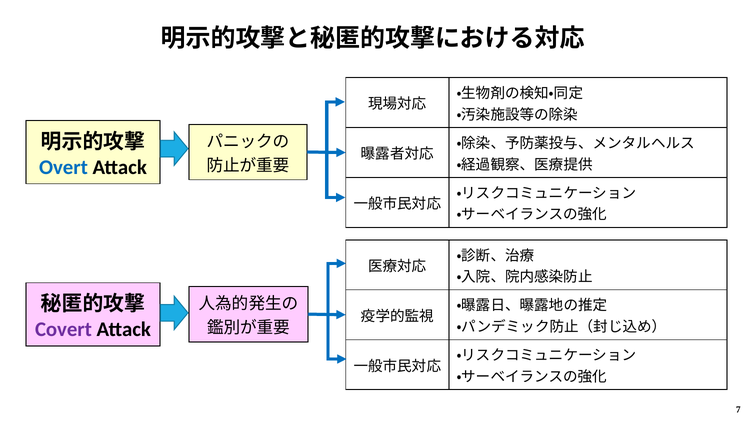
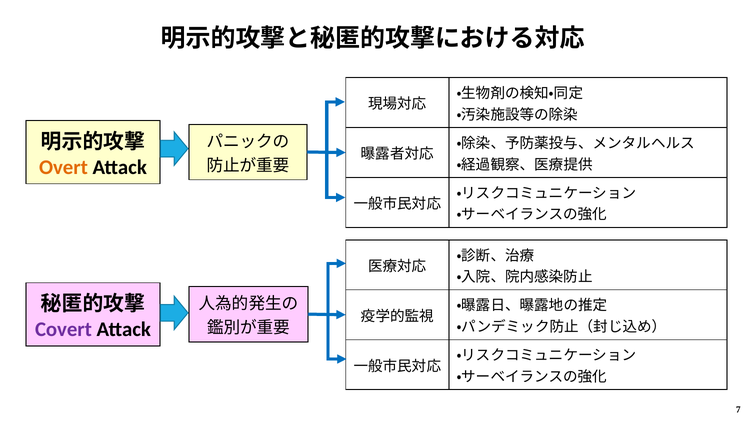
Overt colour: blue -> orange (63, 167)
